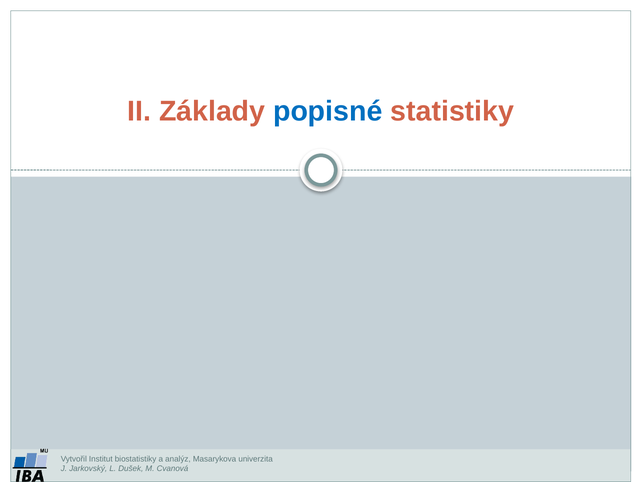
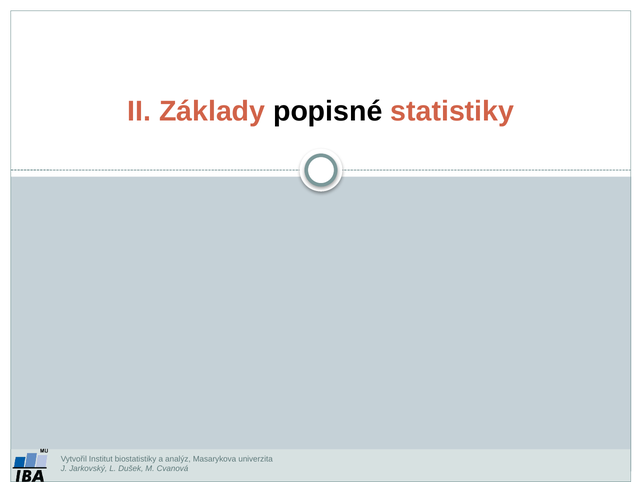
popisné colour: blue -> black (328, 111)
